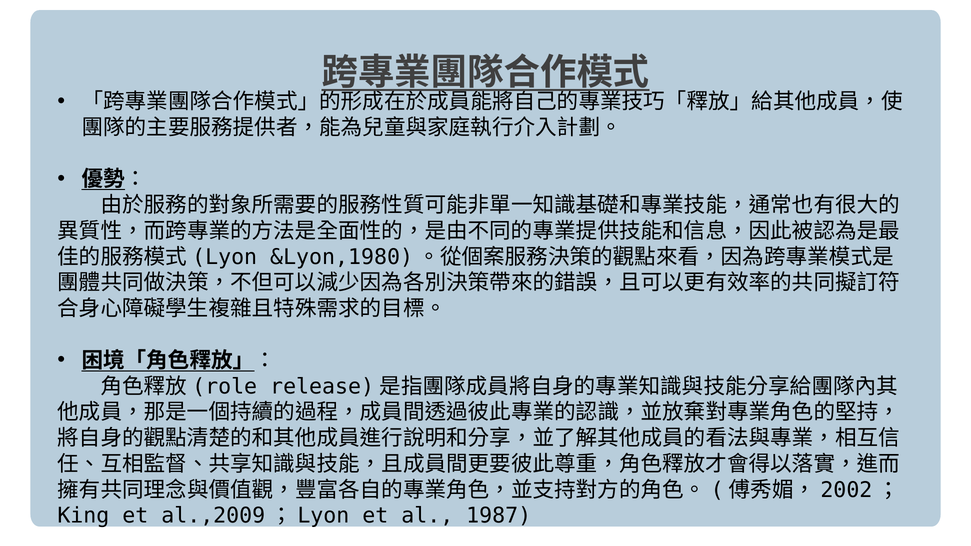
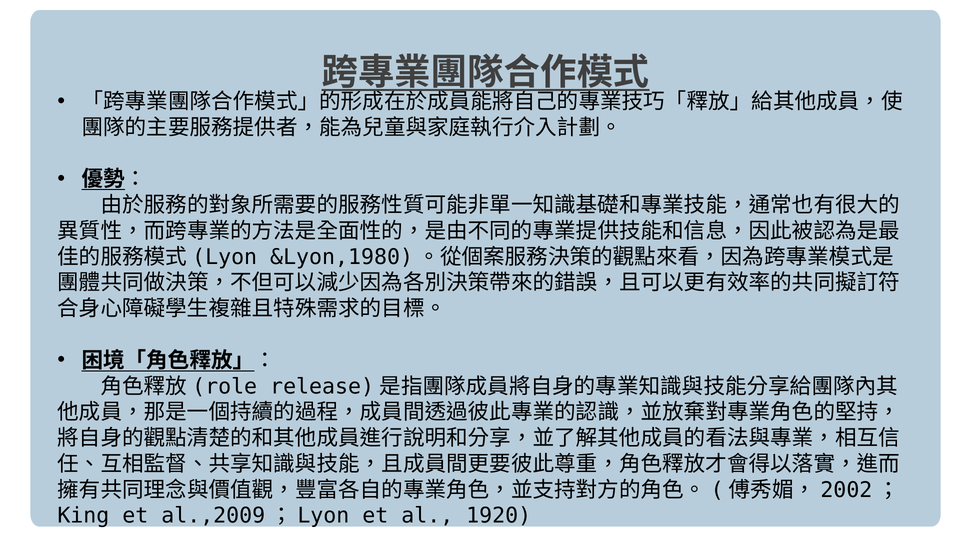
1987: 1987 -> 1920 (499, 516)
